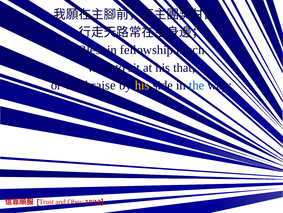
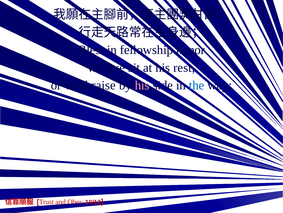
much: much -> honor (191, 50)
into: into -> live (115, 67)
that: that -> rest (184, 67)
his colour: yellow -> pink (142, 85)
